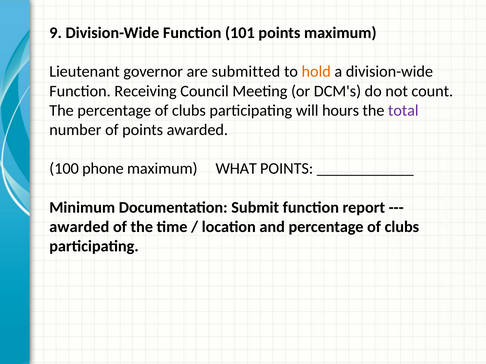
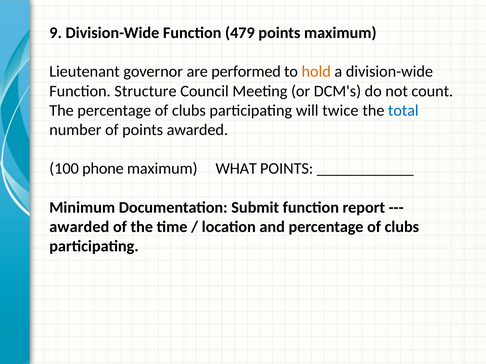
101: 101 -> 479 (240, 33)
submitted: submitted -> performed (246, 72)
Receiving: Receiving -> Structure (145, 91)
hours: hours -> twice (340, 111)
total colour: purple -> blue (403, 111)
